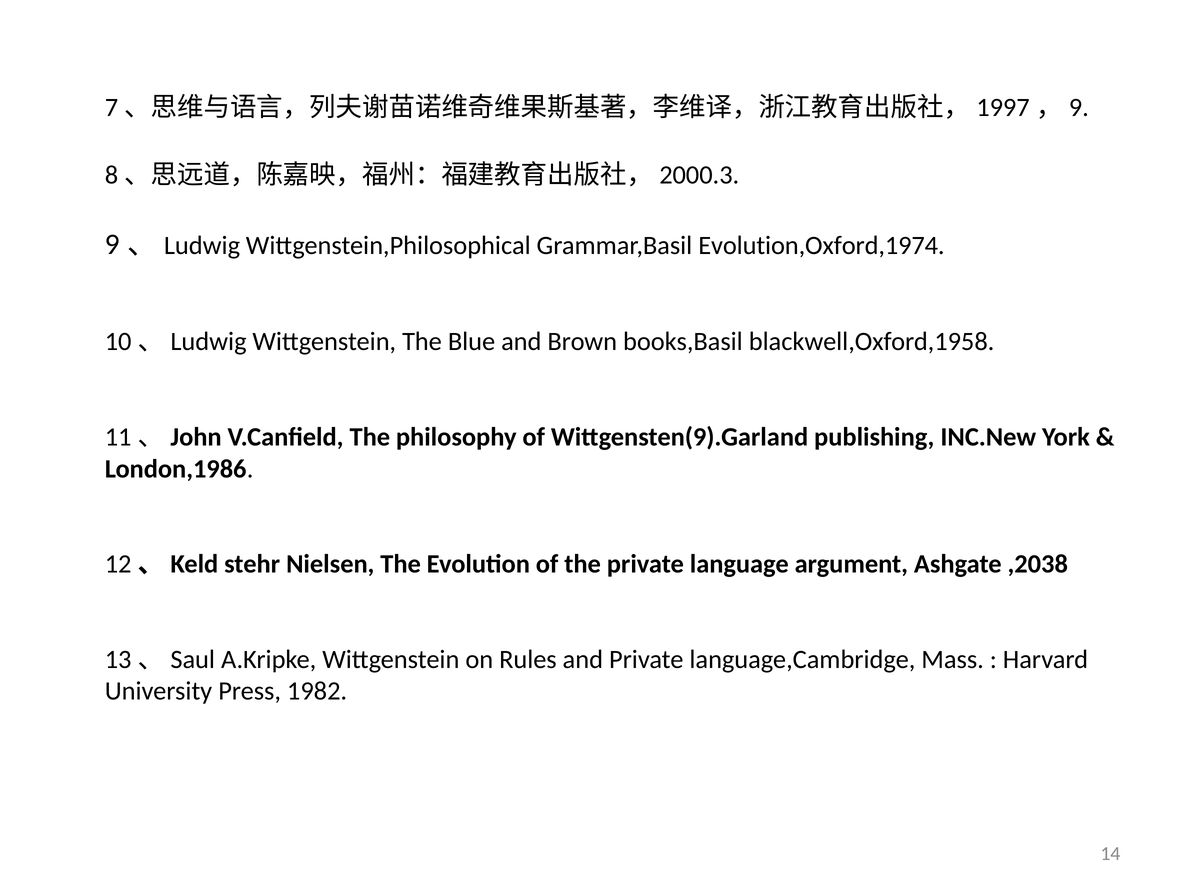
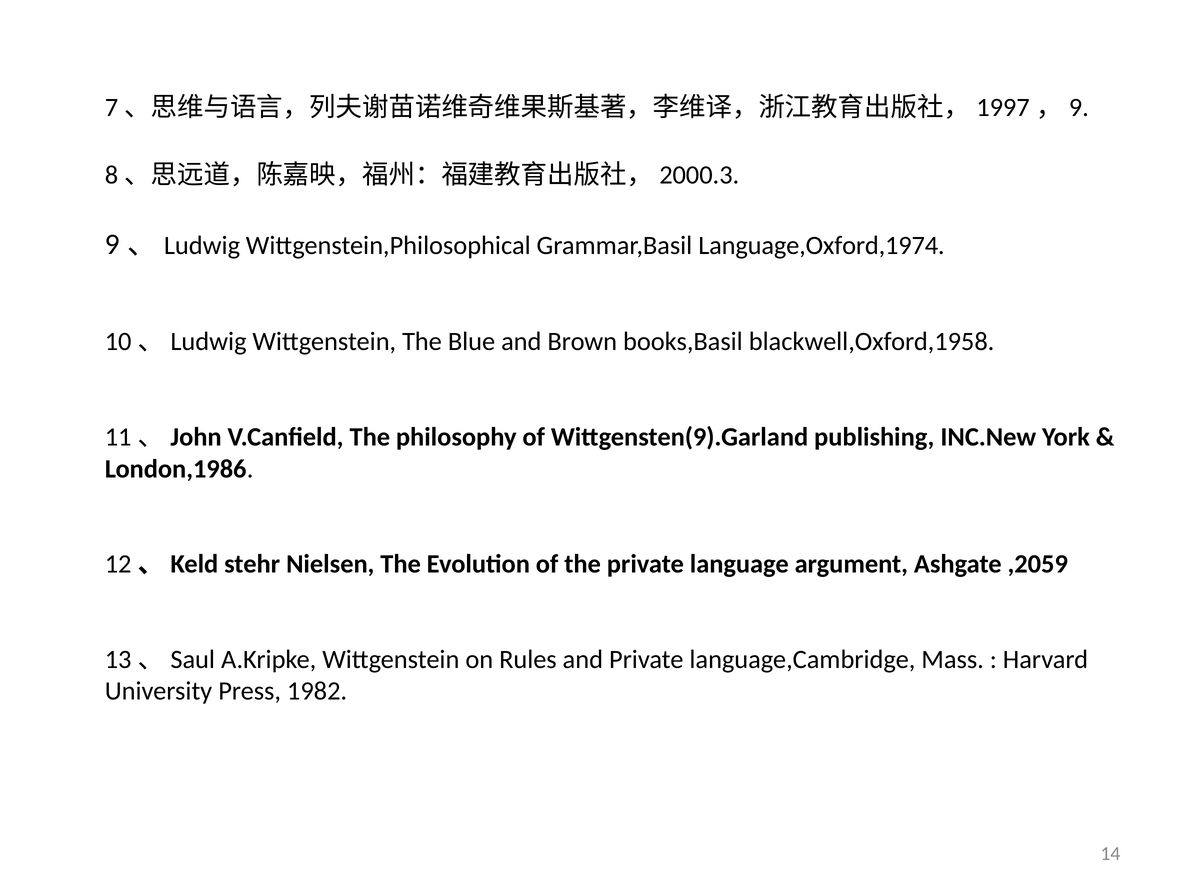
Evolution,Oxford,1974: Evolution,Oxford,1974 -> Language,Oxford,1974 (821, 246)
,2038: ,2038 -> ,2059 (1038, 564)
